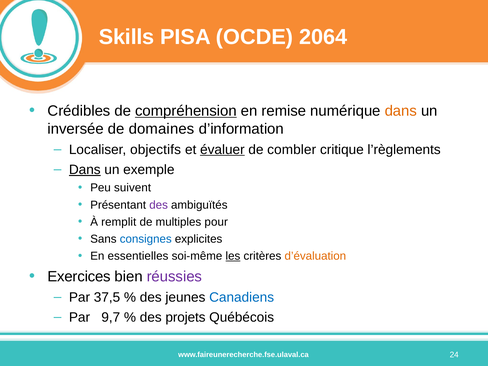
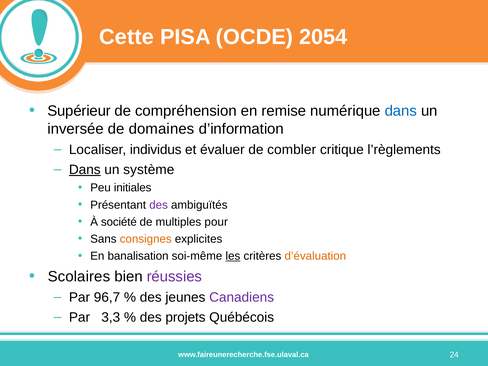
Skills: Skills -> Cette (126, 37)
2064: 2064 -> 2054 (323, 37)
Crédibles: Crédibles -> Supérieur (79, 111)
compréhension underline: present -> none (186, 111)
dans colour: orange -> blue (401, 111)
objectifs: objectifs -> individus (156, 150)
évaluer underline: present -> none (222, 150)
exemple: exemple -> système (149, 170)
suivent: suivent -> initiales (133, 188)
remplit: remplit -> société (119, 222)
consignes colour: blue -> orange (146, 239)
essentielles: essentielles -> banalisation (138, 256)
Exercices: Exercices -> Scolaires (79, 277)
37,5: 37,5 -> 96,7 (107, 297)
Canadiens colour: blue -> purple (242, 297)
9,7: 9,7 -> 3,3 (111, 317)
